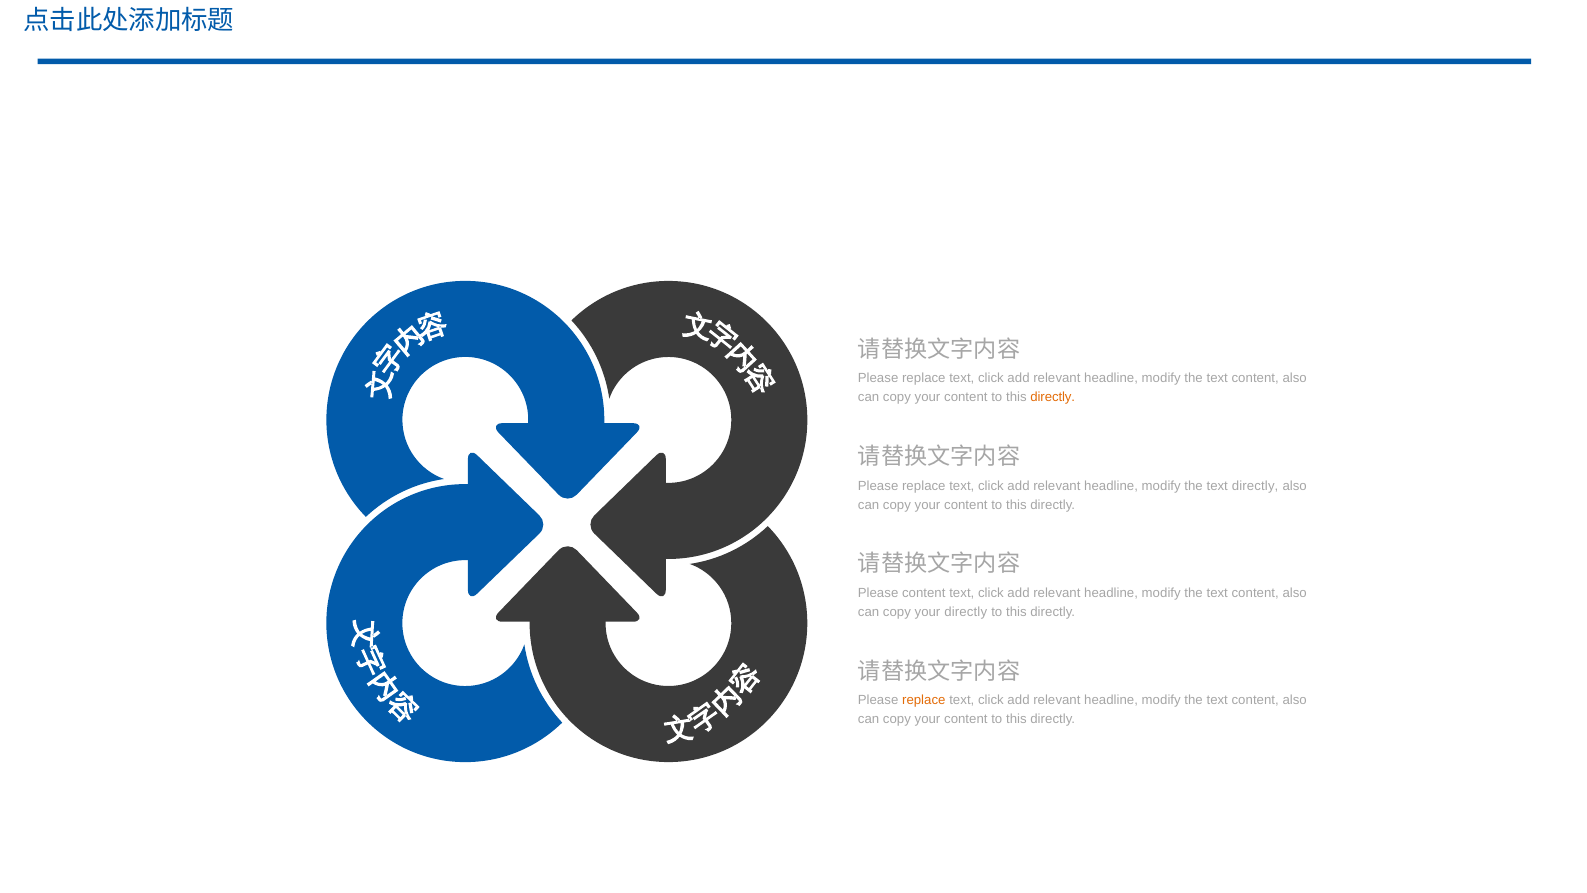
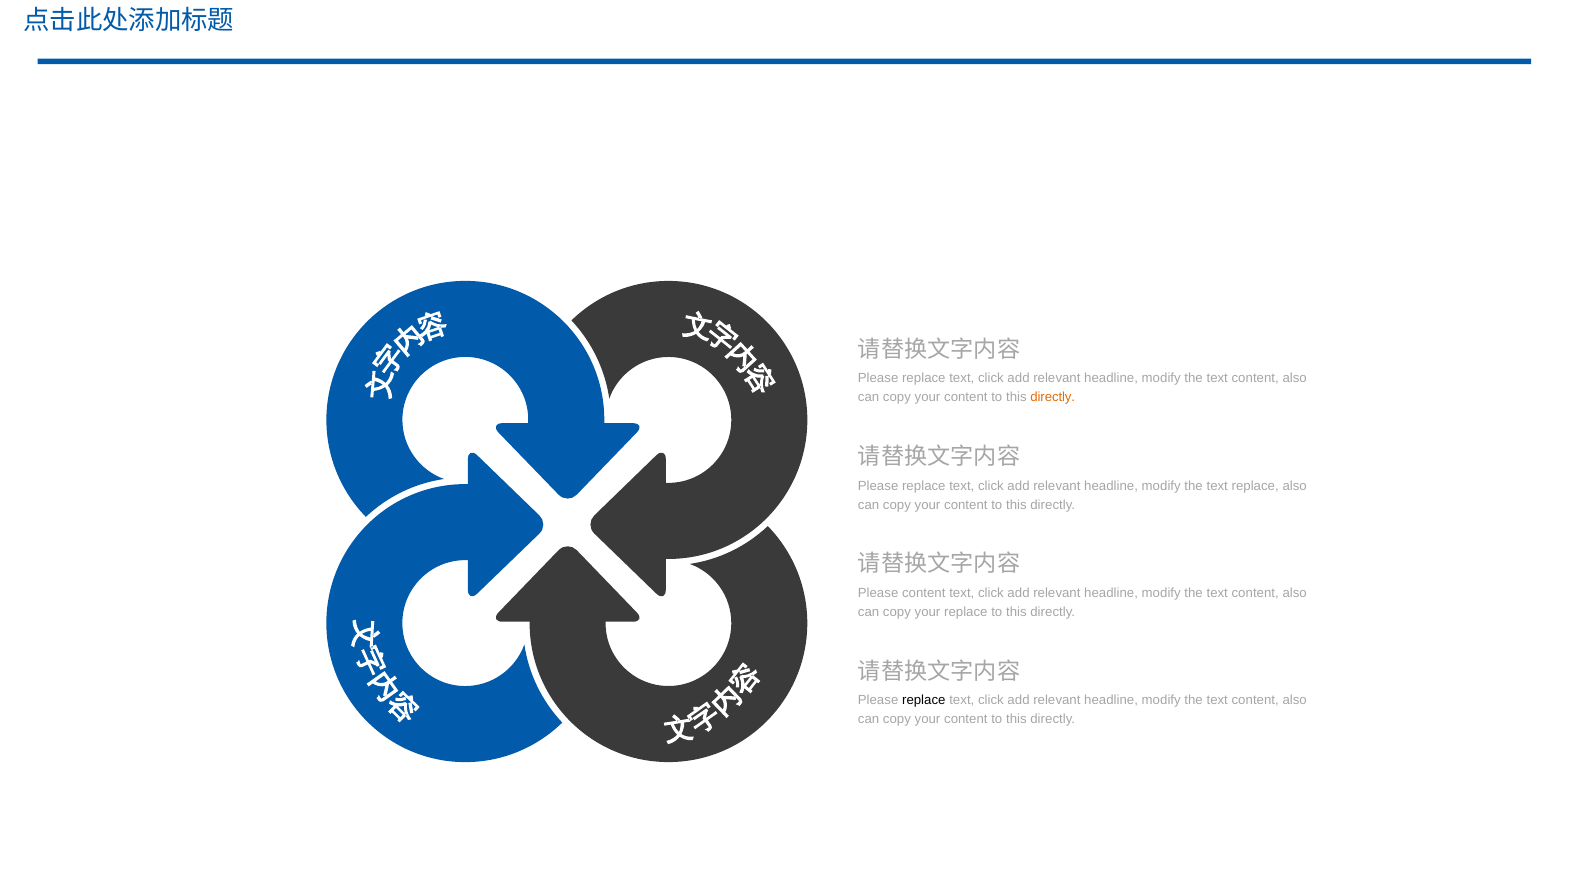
text directly: directly -> replace (1255, 486)
your directly: directly -> replace (966, 612)
replace colour: orange -> black (924, 700)
